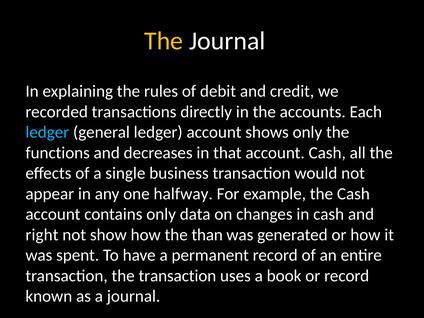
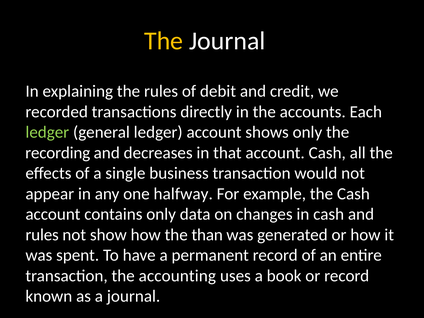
ledger colour: light blue -> light green (47, 132)
functions: functions -> recording (58, 153)
right: right -> rules (42, 235)
the transaction: transaction -> accounting (177, 276)
